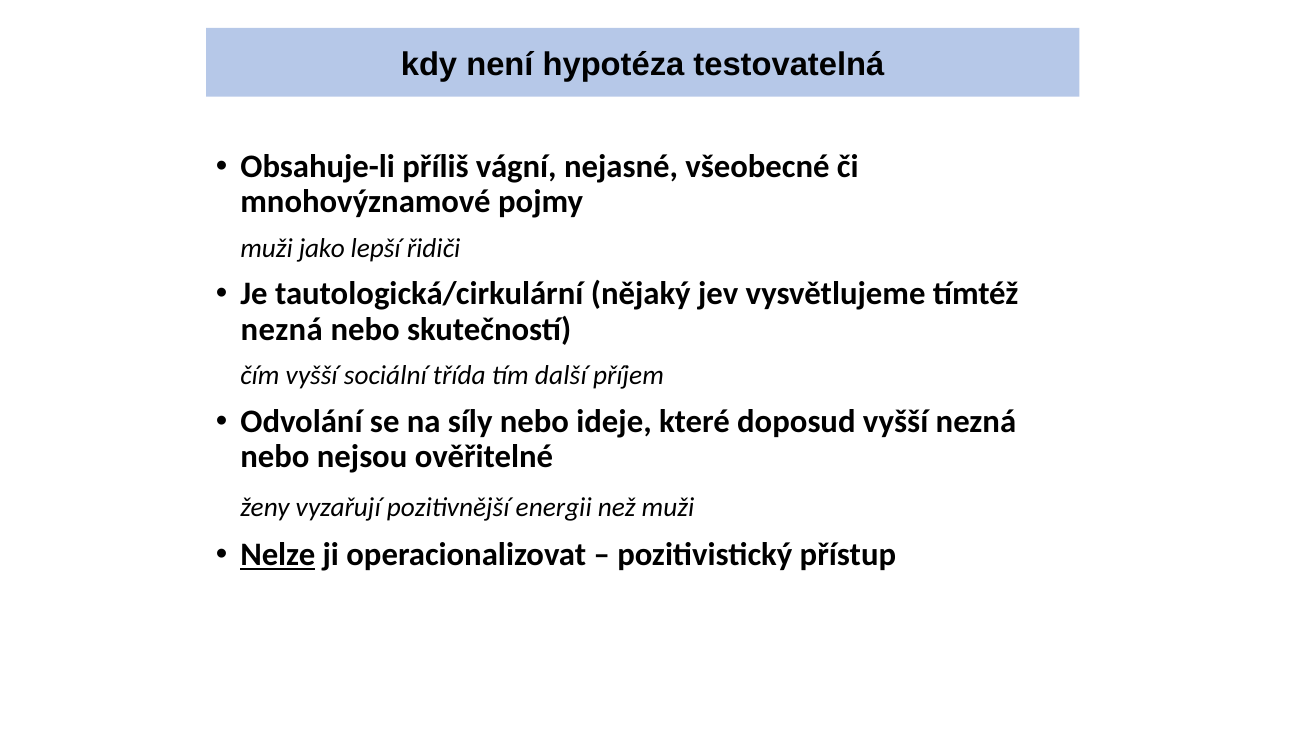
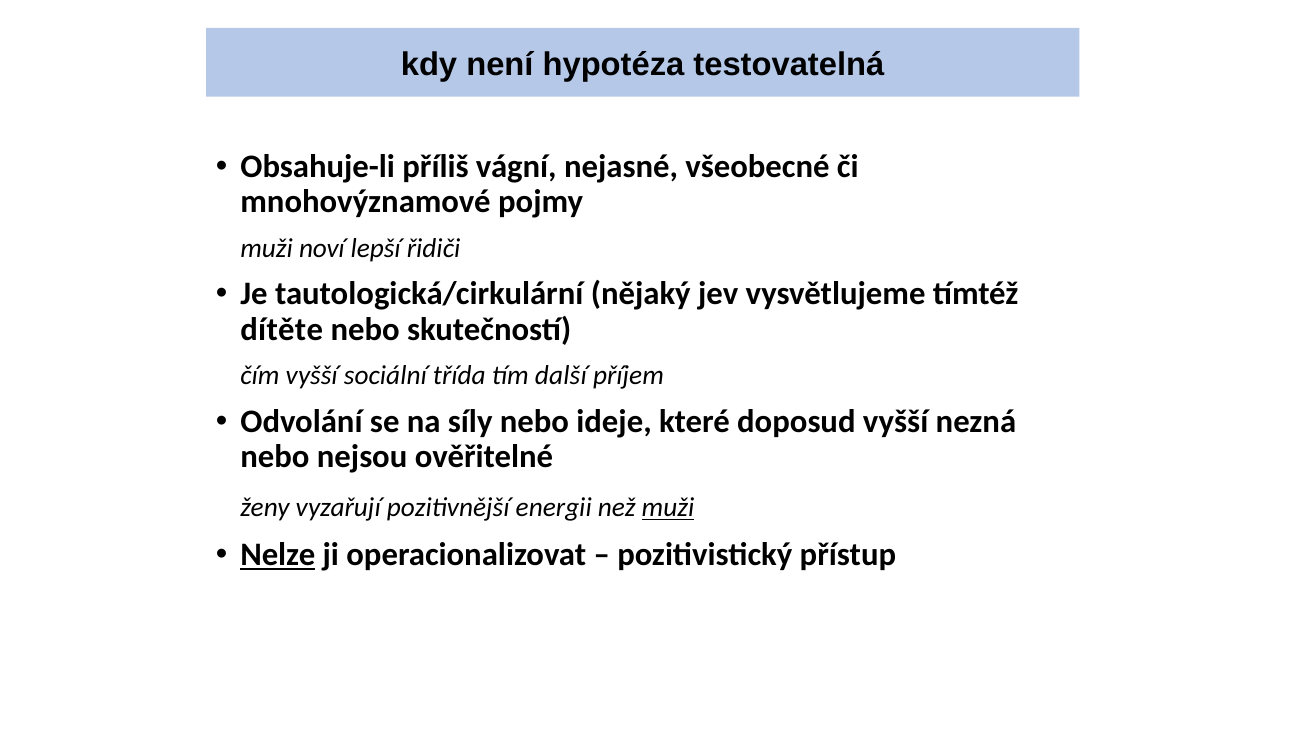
jako: jako -> noví (322, 248)
nezná: nezná -> dítěte (282, 329)
muži underline: none -> present (668, 507)
